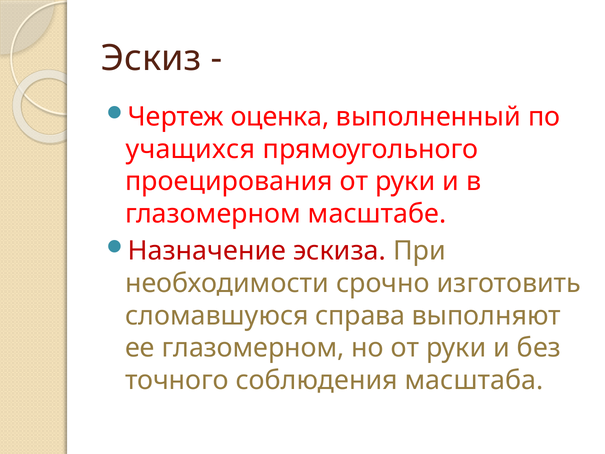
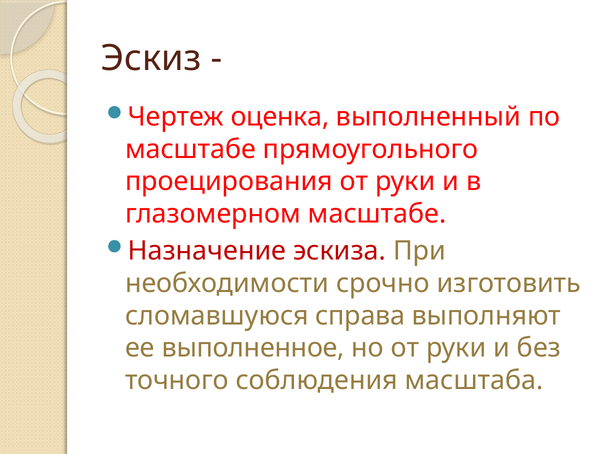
учащихся: учащихся -> масштабе (191, 149)
ее глазомерном: глазомерном -> выполненное (253, 348)
